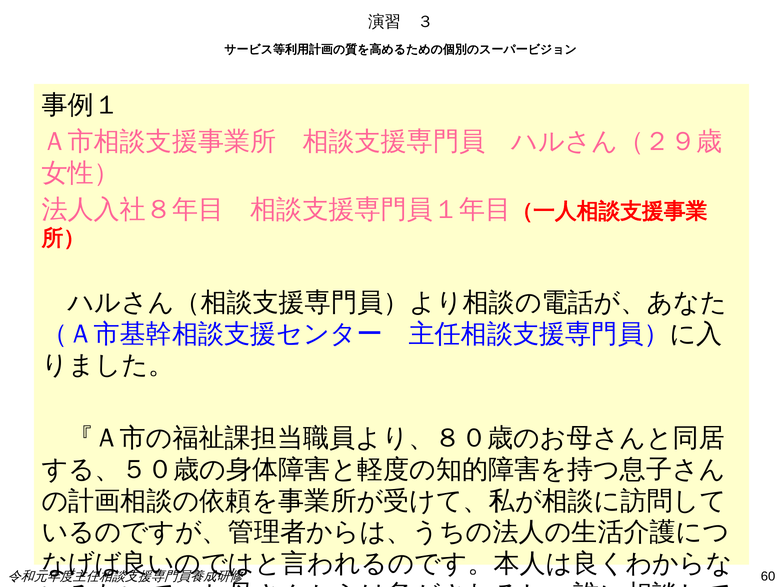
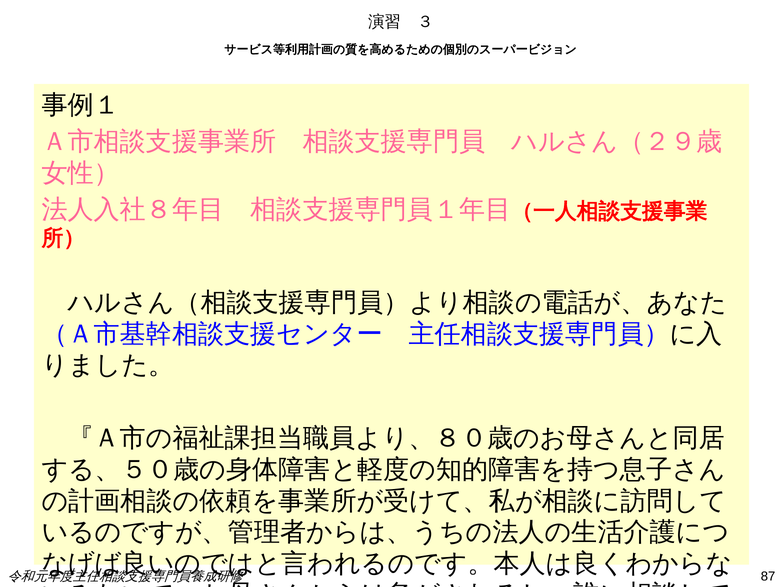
60: 60 -> 87 (768, 577)
